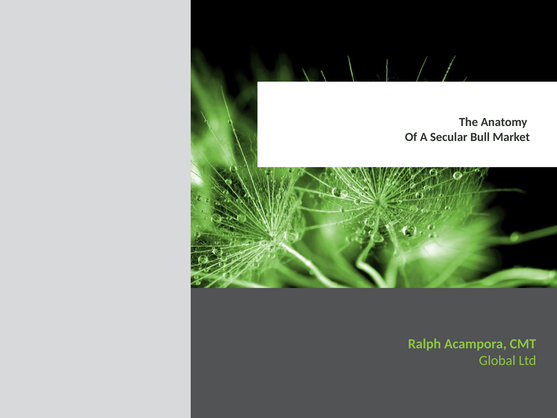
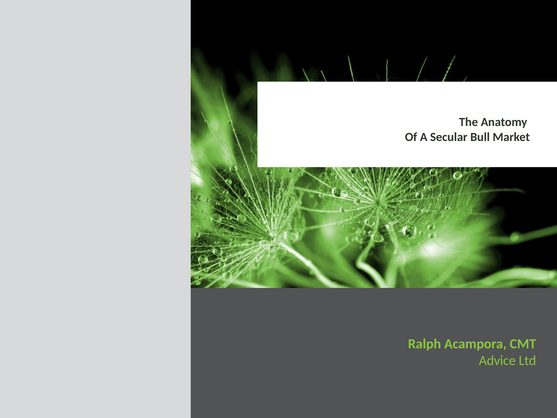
Global: Global -> Advice (497, 360)
